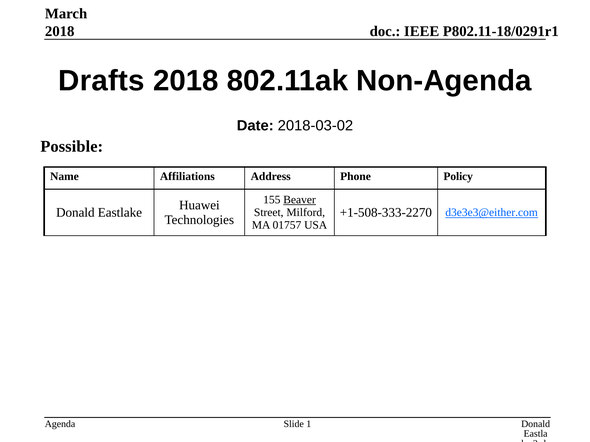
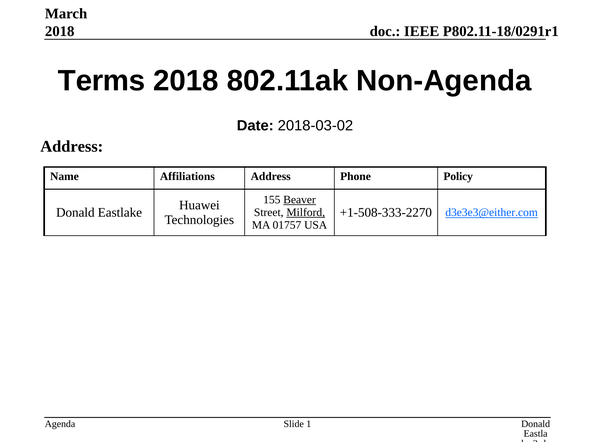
Drafts: Drafts -> Terms (102, 81)
Possible: Possible -> Address (72, 147)
Milford underline: none -> present (306, 213)
